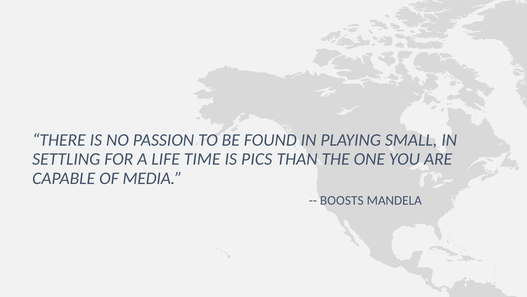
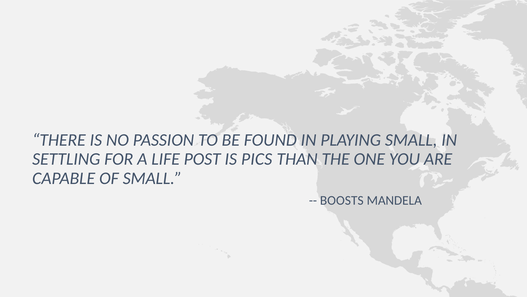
TIME: TIME -> POST (202, 159)
OF MEDIA: MEDIA -> SMALL (152, 178)
